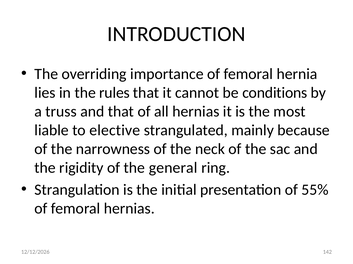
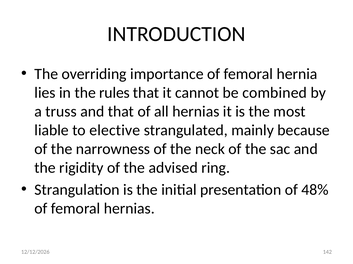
conditions: conditions -> combined (275, 93)
general: general -> advised (173, 168)
55%: 55% -> 48% (315, 190)
